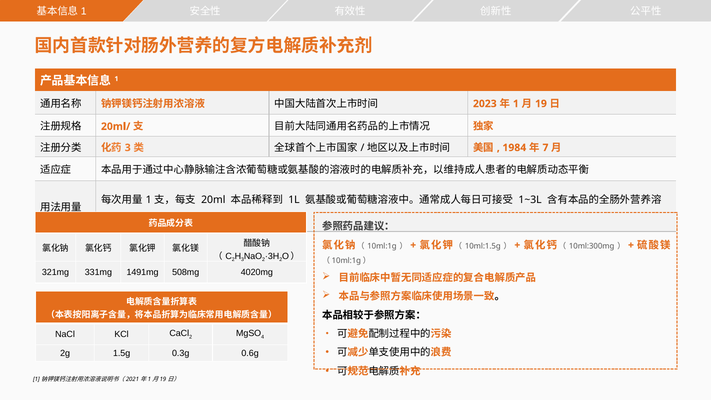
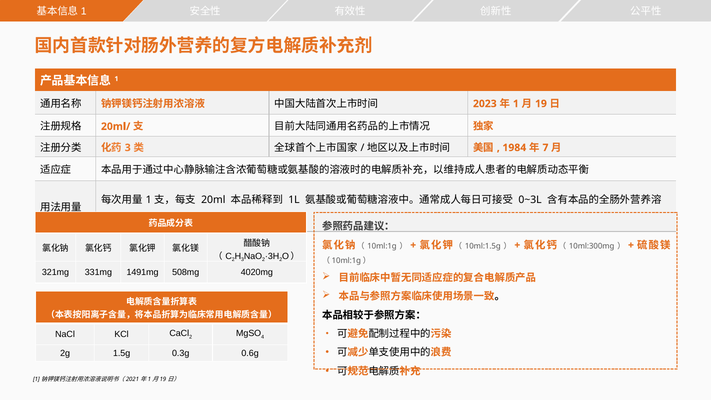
1~3L: 1~3L -> 0~3L (530, 200)
